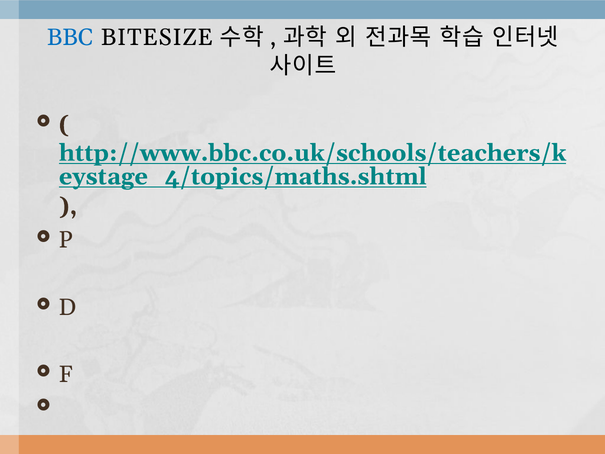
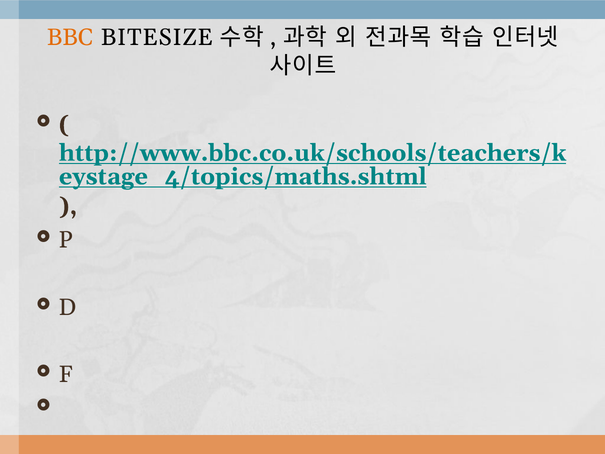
BBC colour: blue -> orange (70, 38)
